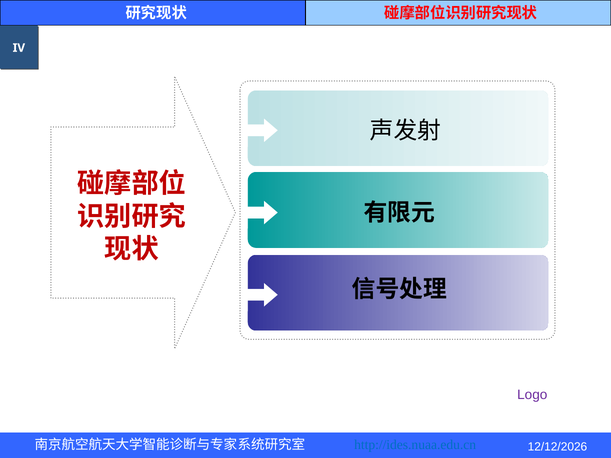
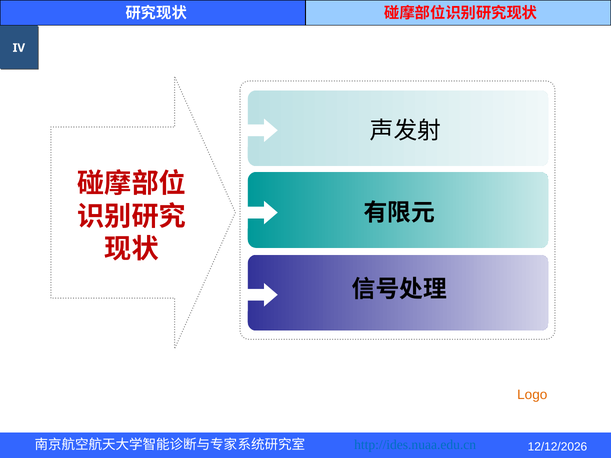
Logo colour: purple -> orange (532, 395)
